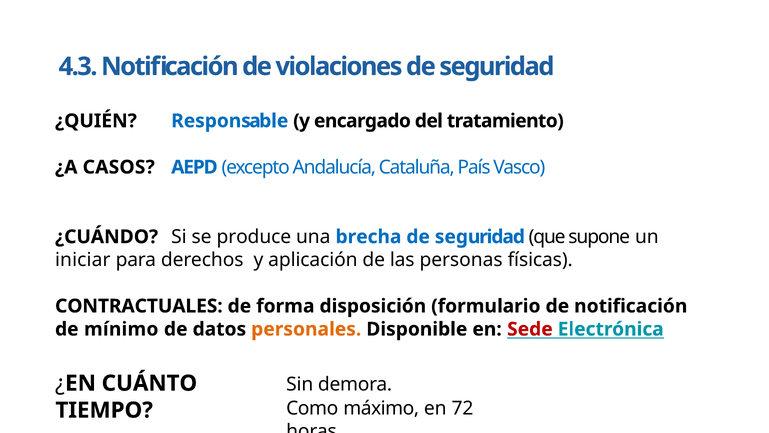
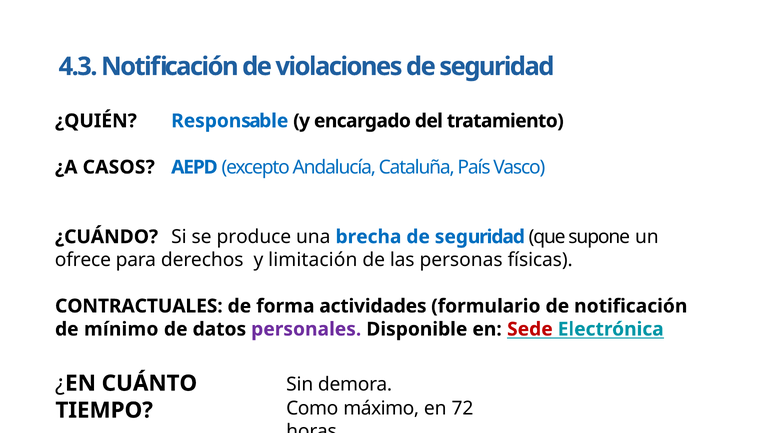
iniciar: iniciar -> ofrece (83, 260)
aplicación: aplicación -> limitación (313, 260)
disposición: disposición -> actividades (373, 306)
personales colour: orange -> purple (306, 329)
